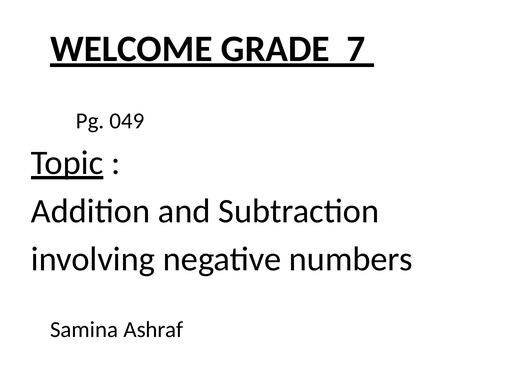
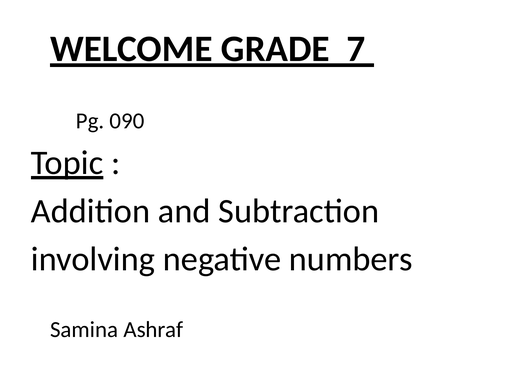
049: 049 -> 090 (127, 121)
